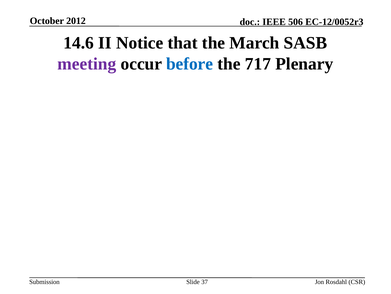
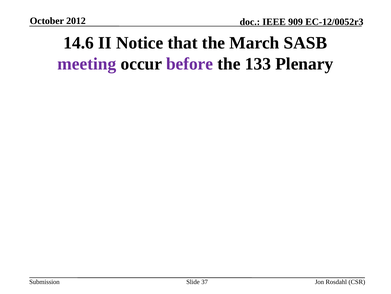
506: 506 -> 909 (296, 22)
before colour: blue -> purple (190, 64)
717: 717 -> 133 (258, 64)
